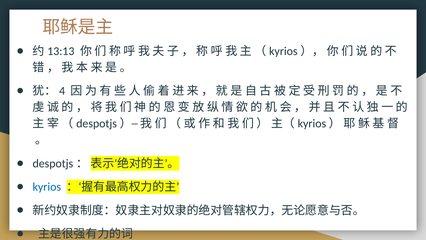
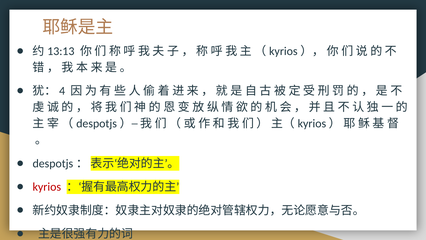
kyrios colour: blue -> red (47, 187)
